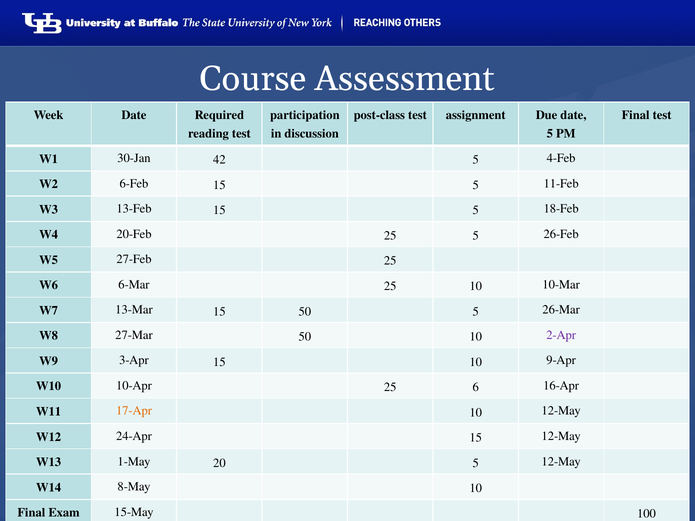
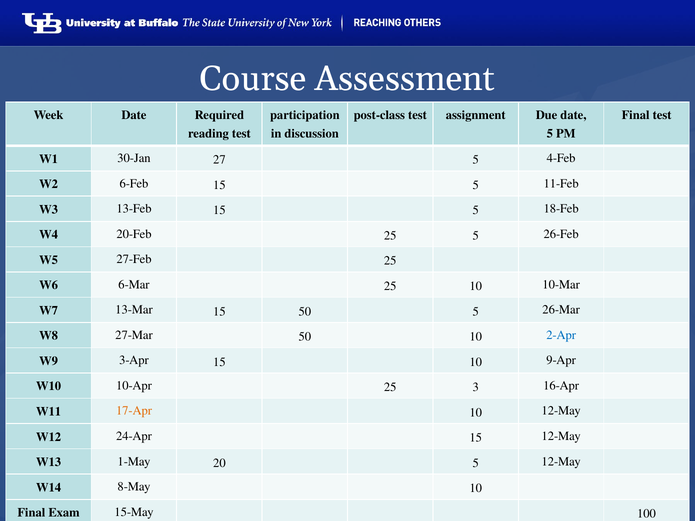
42: 42 -> 27 (219, 160)
2-Apr colour: purple -> blue (561, 335)
6: 6 -> 3 (476, 387)
